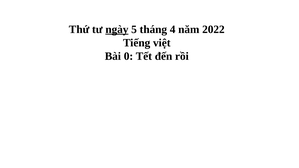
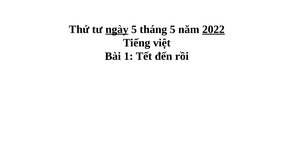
tháng 4: 4 -> 5 (173, 29)
2022 underline: none -> present (214, 29)
0: 0 -> 1 (129, 56)
